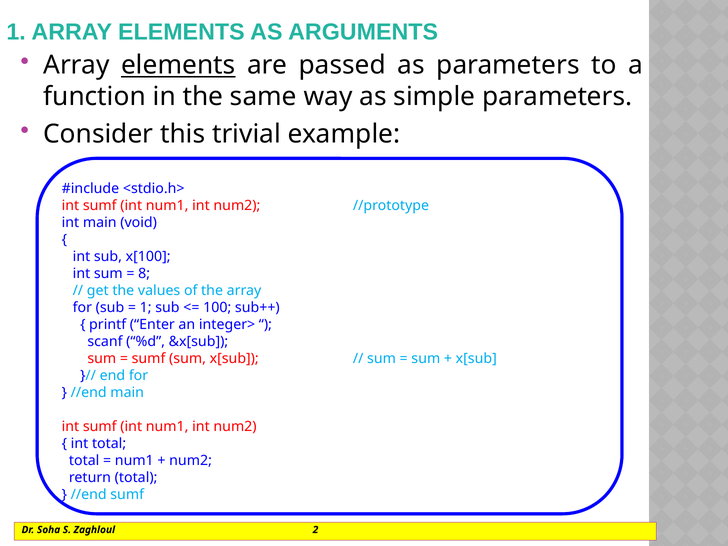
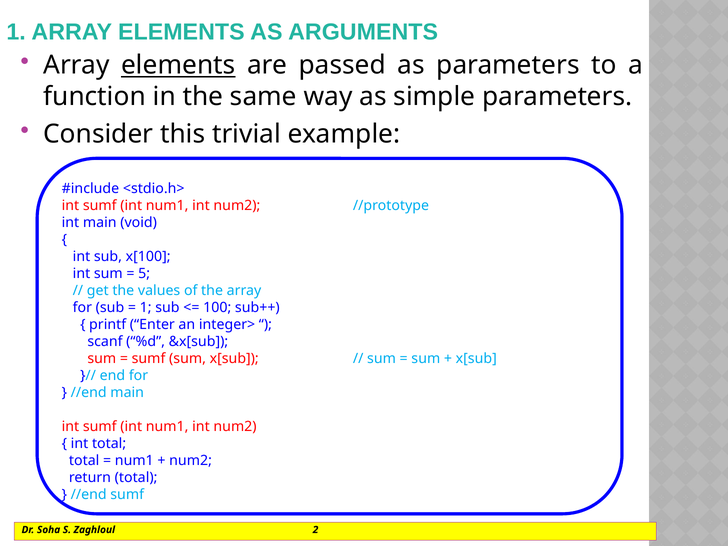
8: 8 -> 5 (144, 274)
